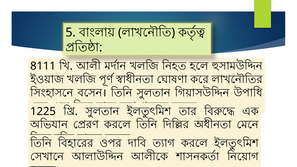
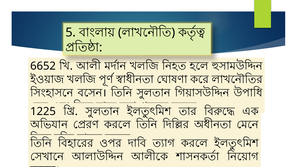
8111: 8111 -> 6652 (43, 66)
